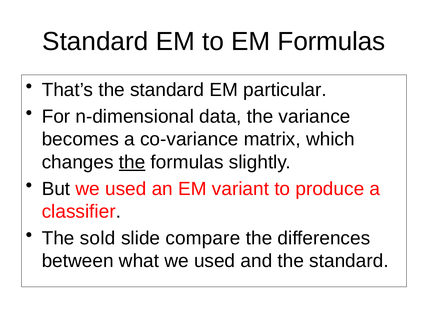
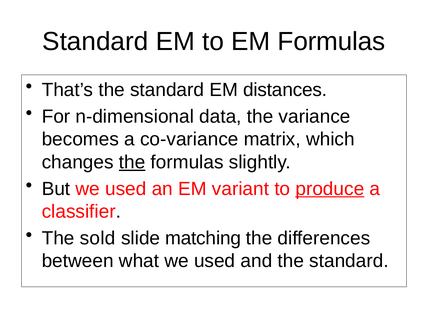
particular: particular -> distances (285, 90)
produce underline: none -> present (330, 189)
compare: compare -> matching (203, 238)
